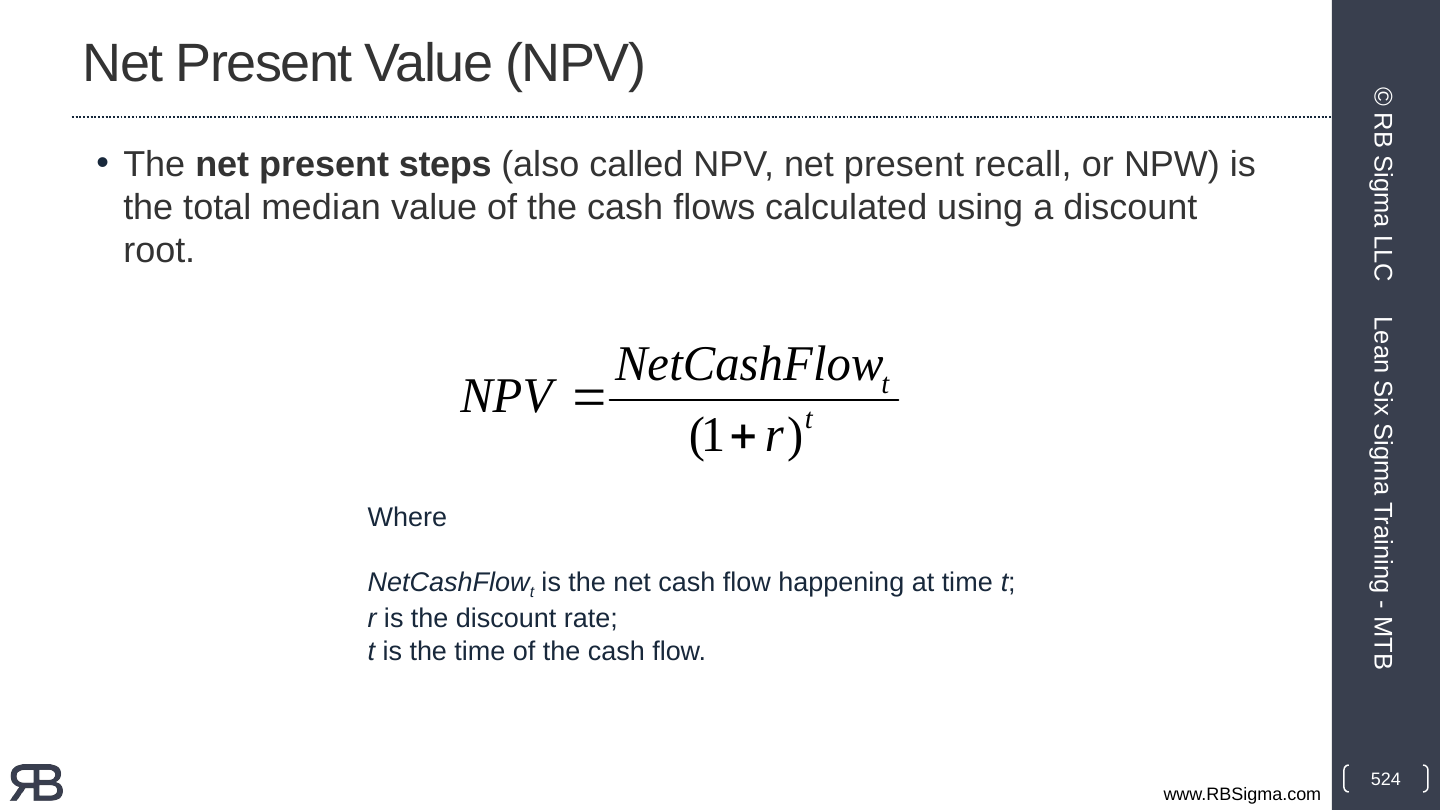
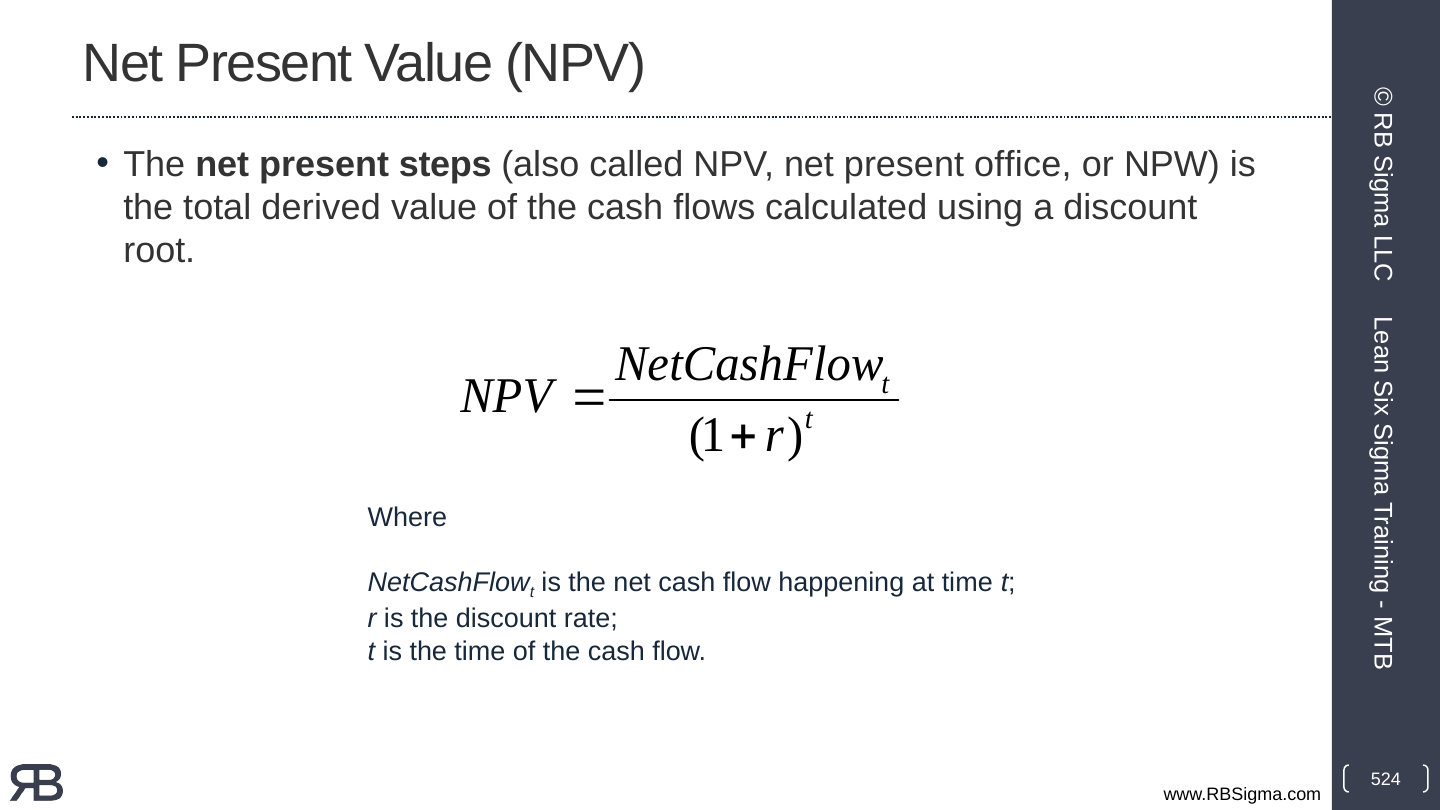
recall: recall -> office (1023, 165)
median: median -> derived (321, 208)
